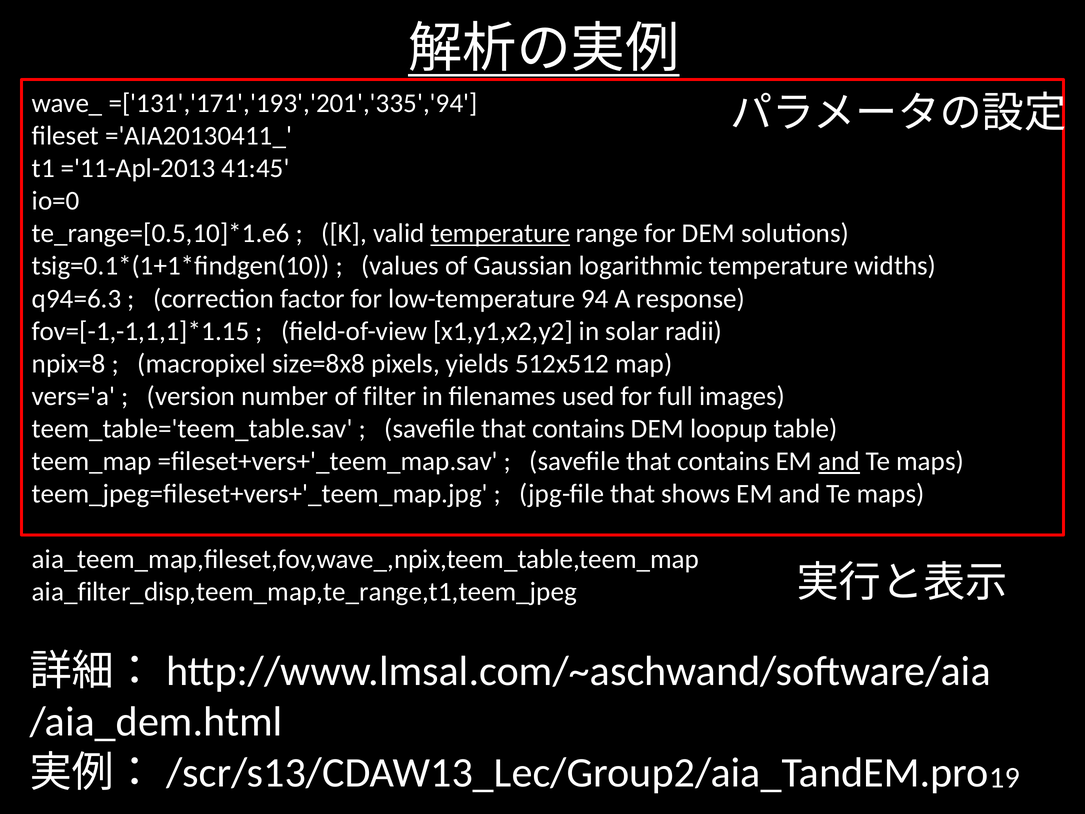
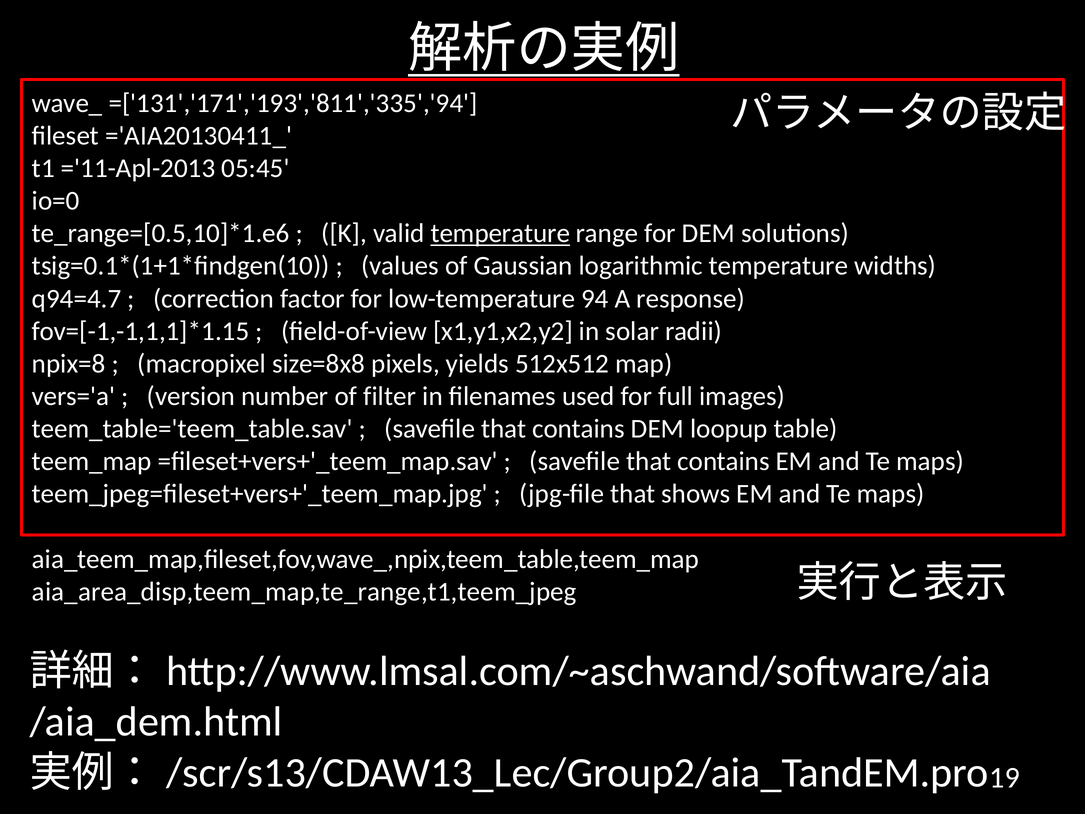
=['131','171','193','201','335','94: =['131','171','193','201','335','94 -> =['131','171','193','811','335','94 (293, 103)
41:45: 41:45 -> 05:45 (256, 168)
q94=6.3: q94=6.3 -> q94=4.7 (77, 298)
and underline: present -> none (839, 461)
aia_filter_disp,teem_map,te_range,t1,teem_jpeg: aia_filter_disp,teem_map,te_range,t1,teem_jpeg -> aia_area_disp,teem_map,te_range,t1,teem_jpeg (304, 591)
